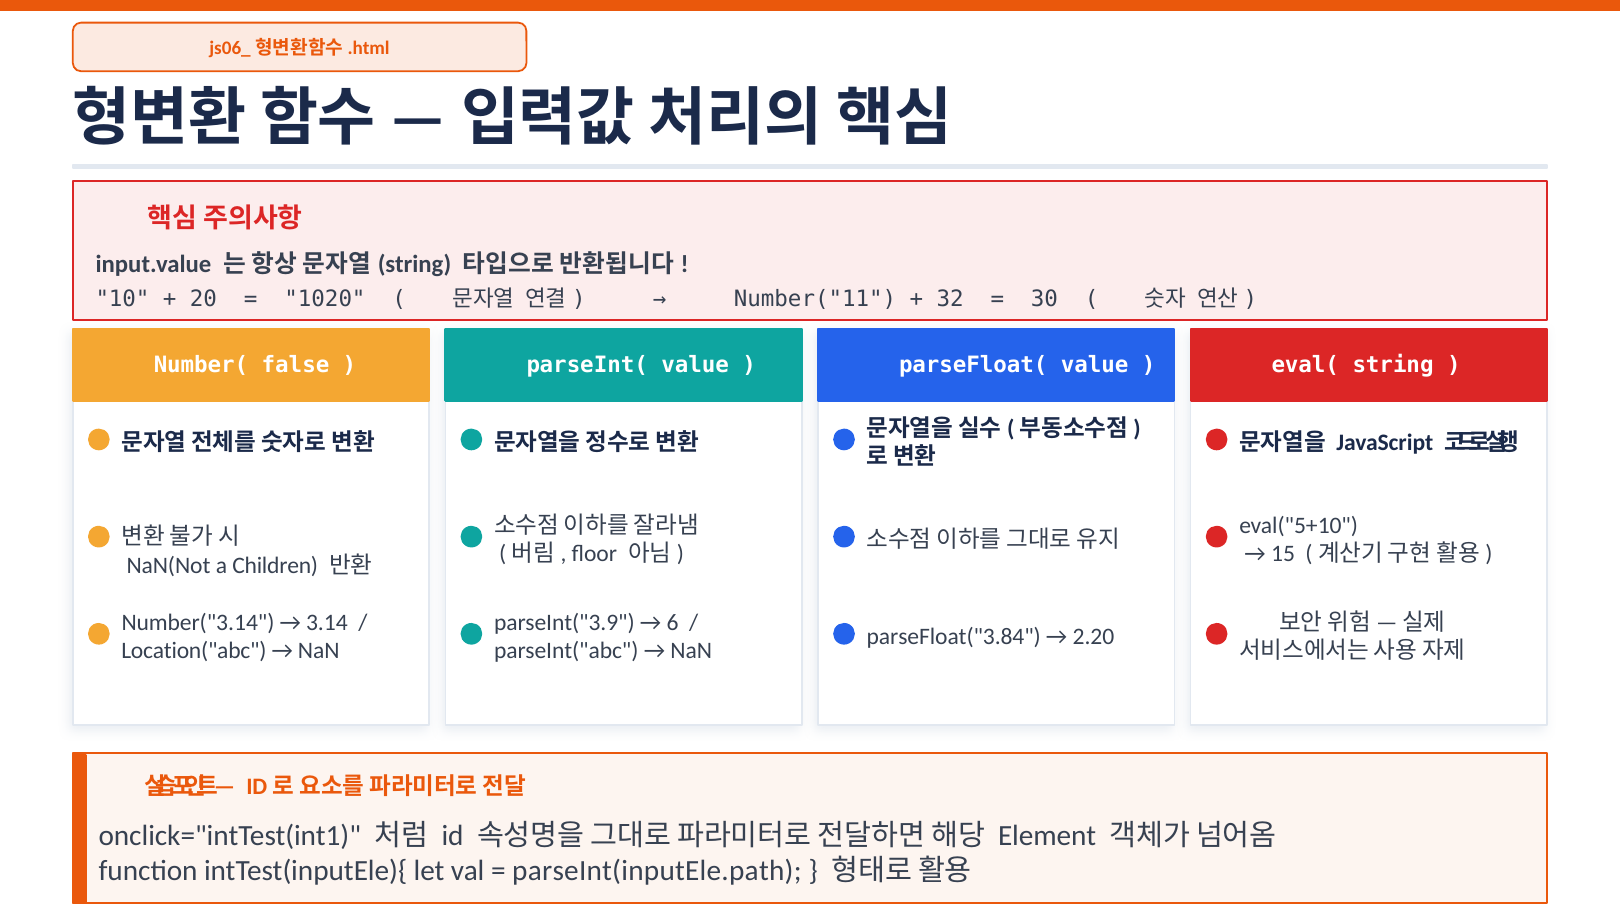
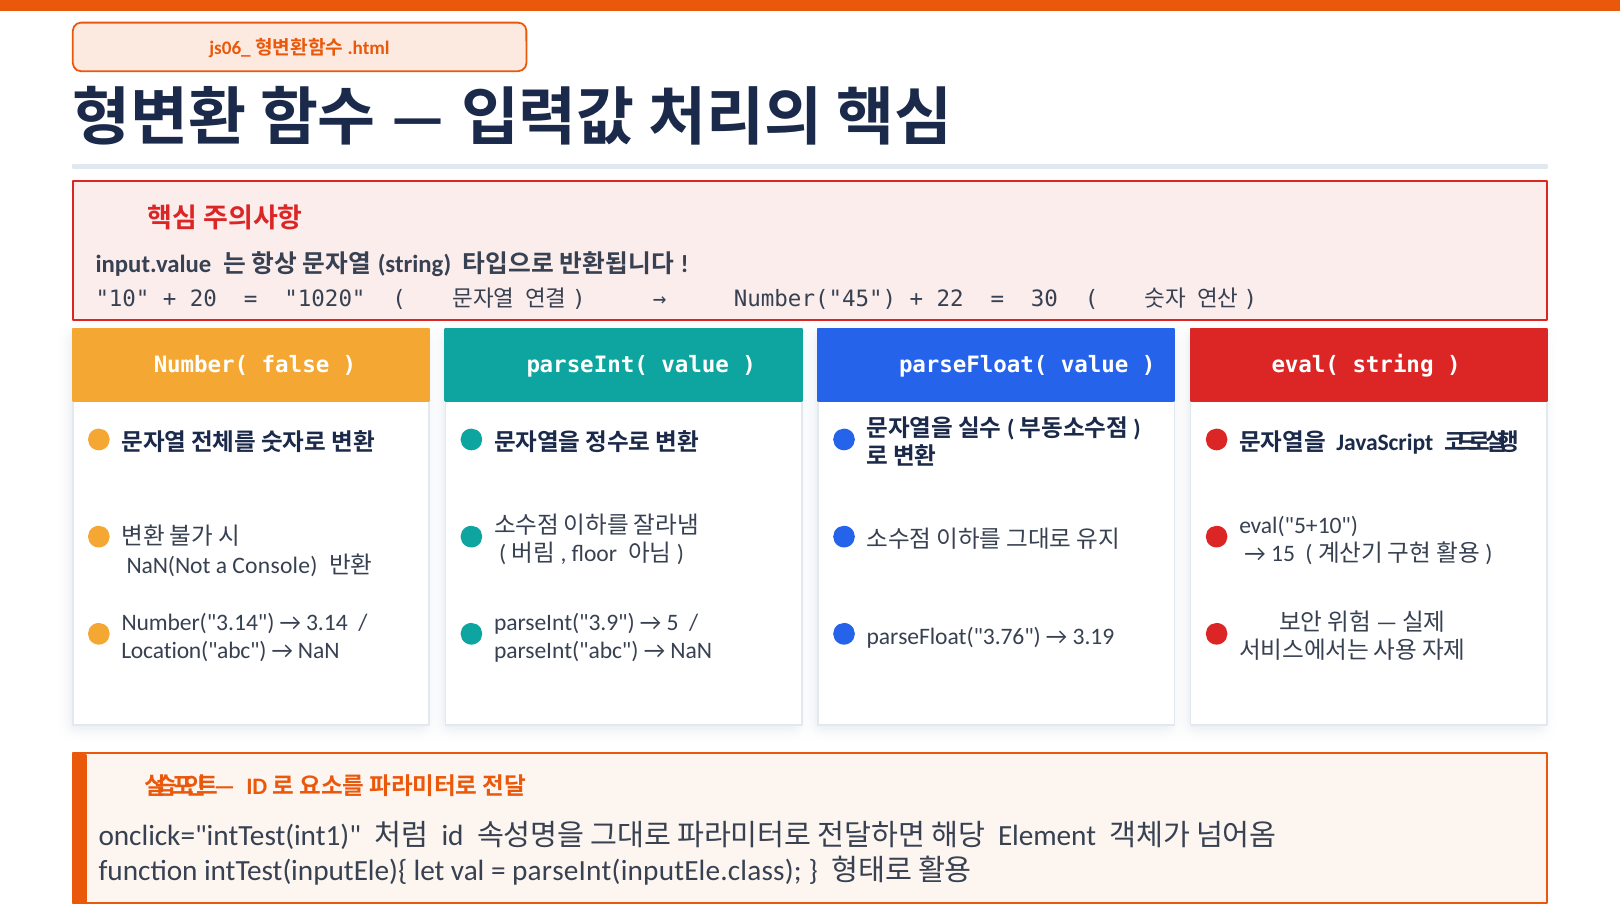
Number("11: Number("11 -> Number("45 (815, 299)
32: 32 -> 22 (950, 299)
Children: Children -> Console (275, 566)
6: 6 -> 5 (673, 623)
parseFloat("3.84: parseFloat("3.84 -> parseFloat("3.76 (954, 637)
2.20: 2.20 -> 3.19 (1093, 637)
parseInt(inputEle.path: parseInt(inputEle.path -> parseInt(inputEle.class (657, 871)
